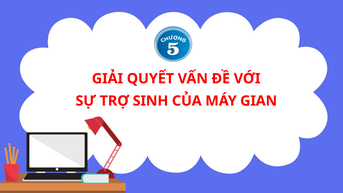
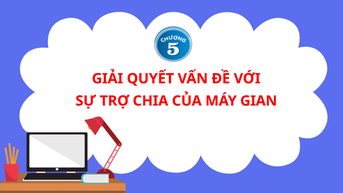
SINH: SINH -> CHIA (150, 101)
